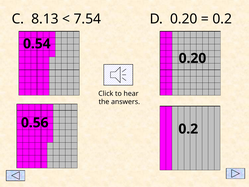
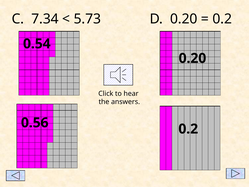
8.13: 8.13 -> 7.34 (45, 19)
7.54: 7.54 -> 5.73 (87, 19)
